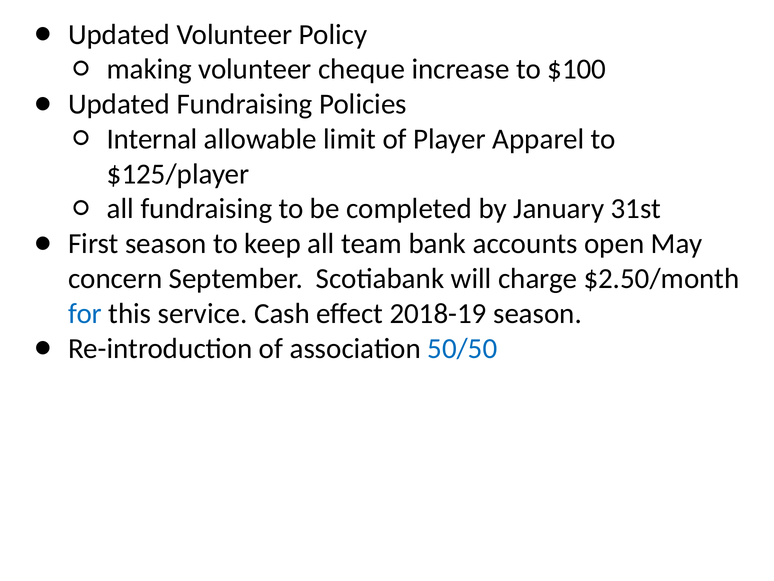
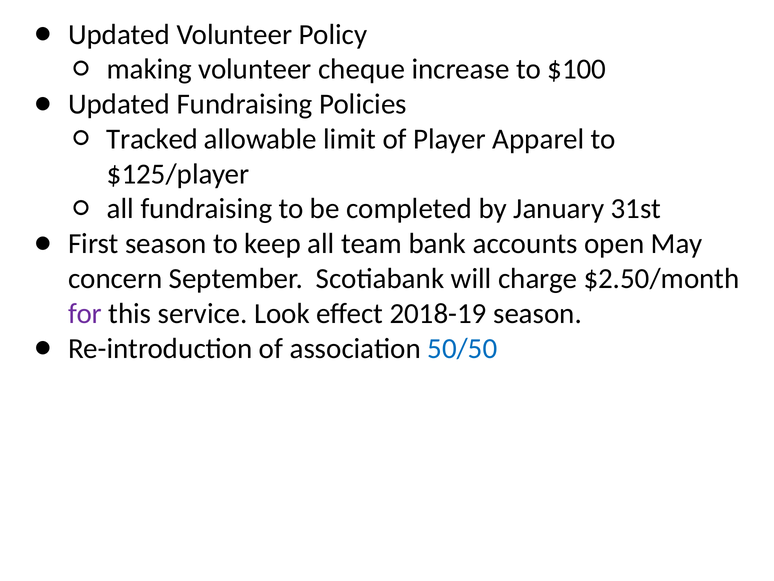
Internal: Internal -> Tracked (152, 139)
for colour: blue -> purple (85, 313)
Cash: Cash -> Look (282, 313)
